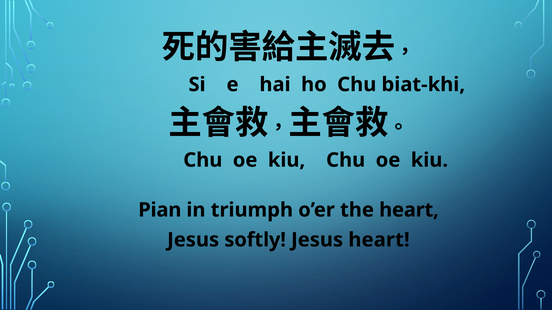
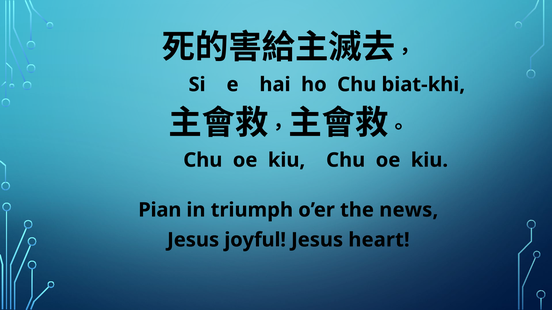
the heart: heart -> news (409, 210)
softly: softly -> joyful (255, 240)
